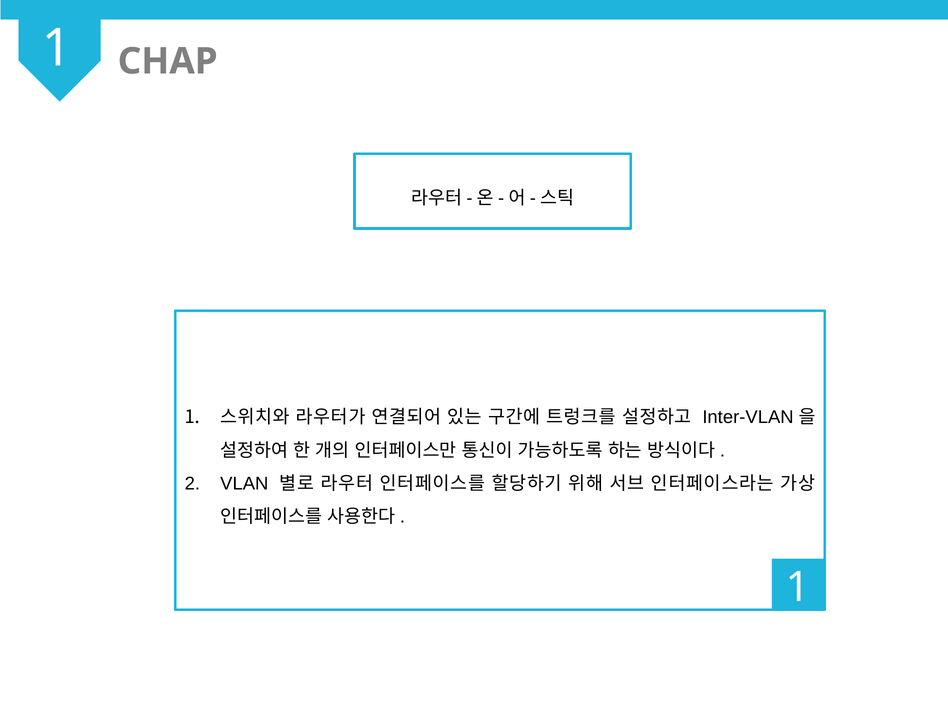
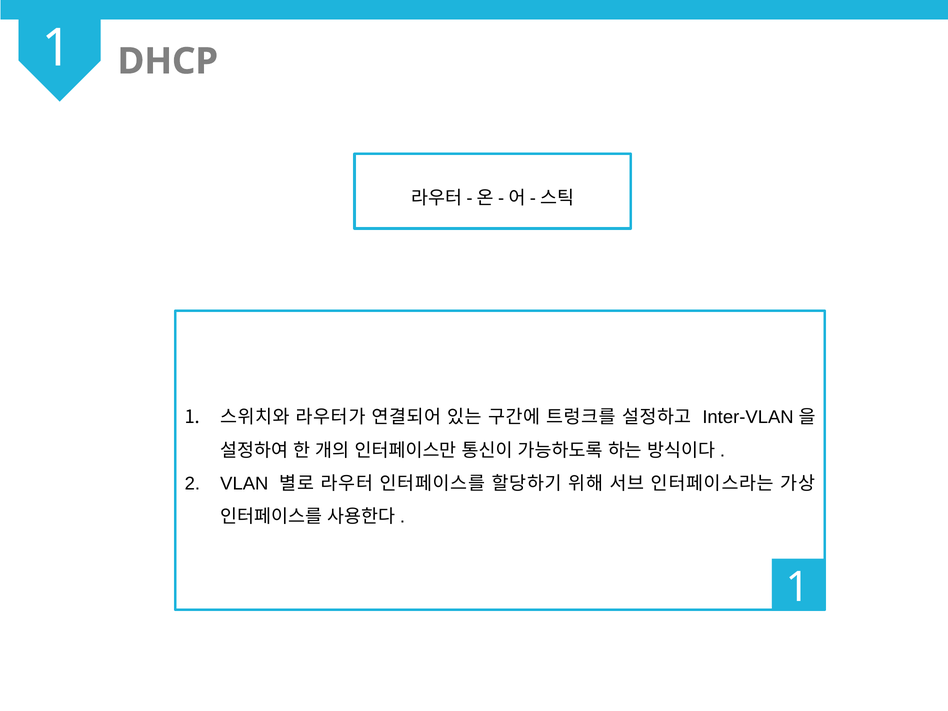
CHAP: CHAP -> DHCP (168, 61)
